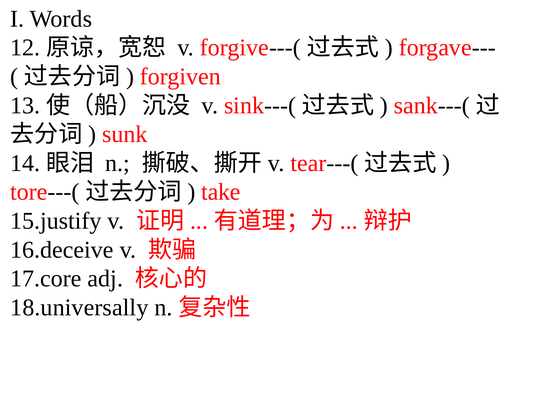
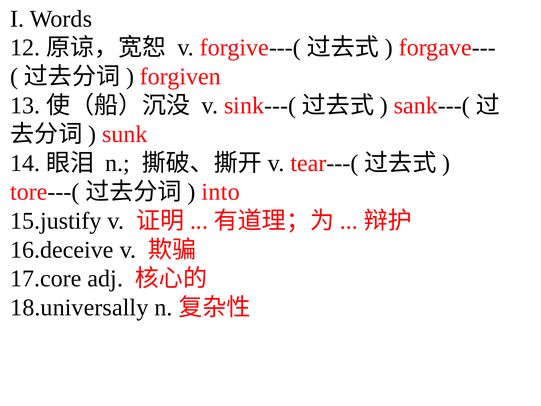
take: take -> into (221, 192)
